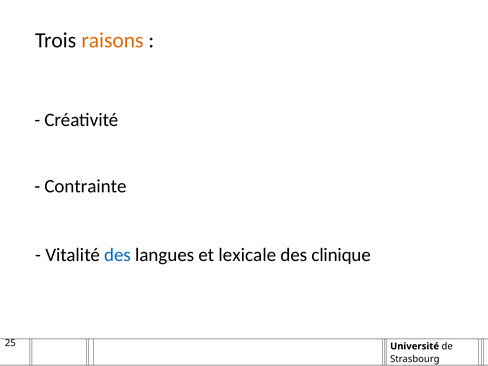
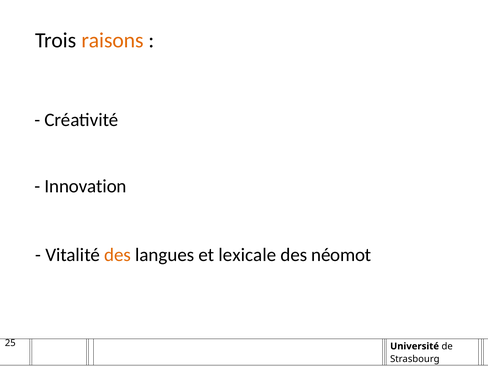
Contrainte: Contrainte -> Innovation (86, 186)
des colour: blue -> orange (118, 255)
clinique: clinique -> néomot (341, 255)
